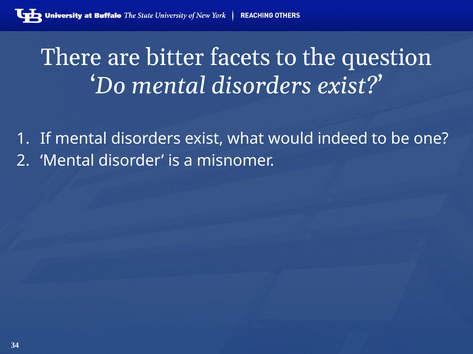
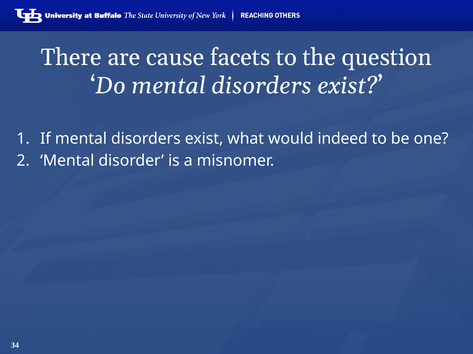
bitter: bitter -> cause (175, 58)
